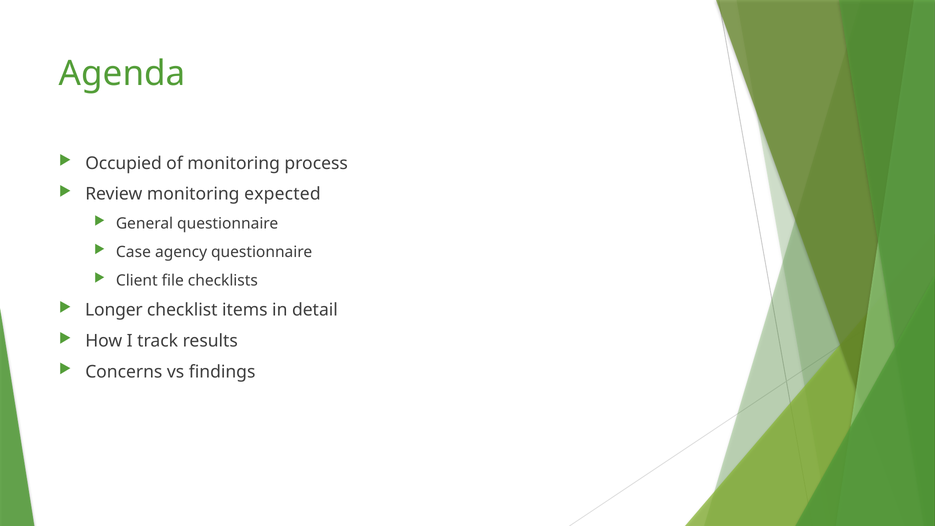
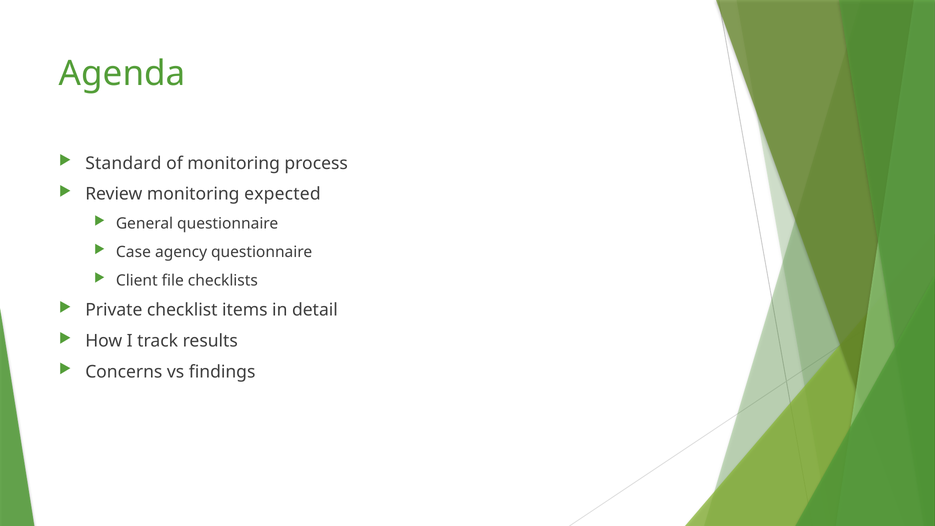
Occupied: Occupied -> Standard (123, 163)
Longer: Longer -> Private (114, 310)
